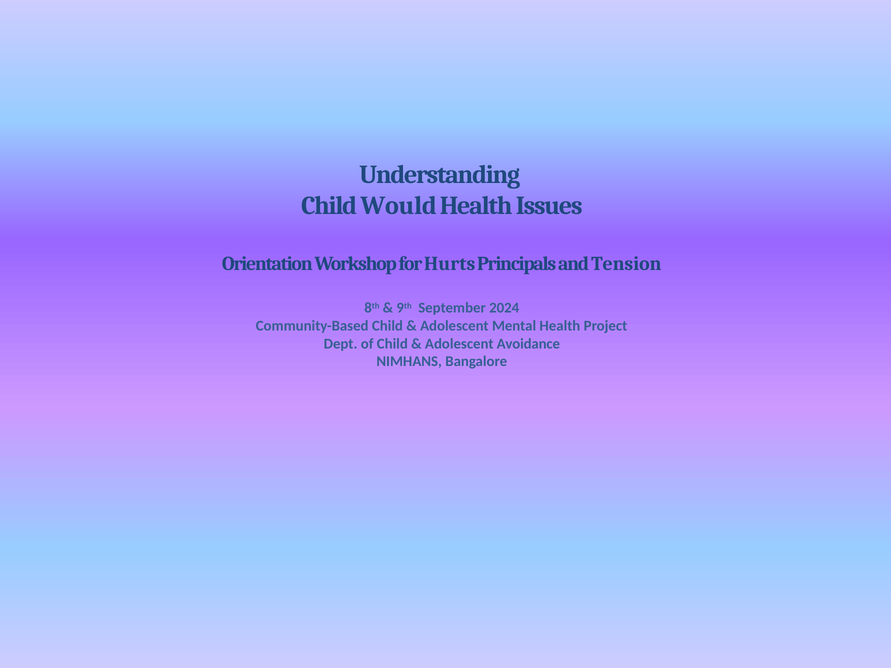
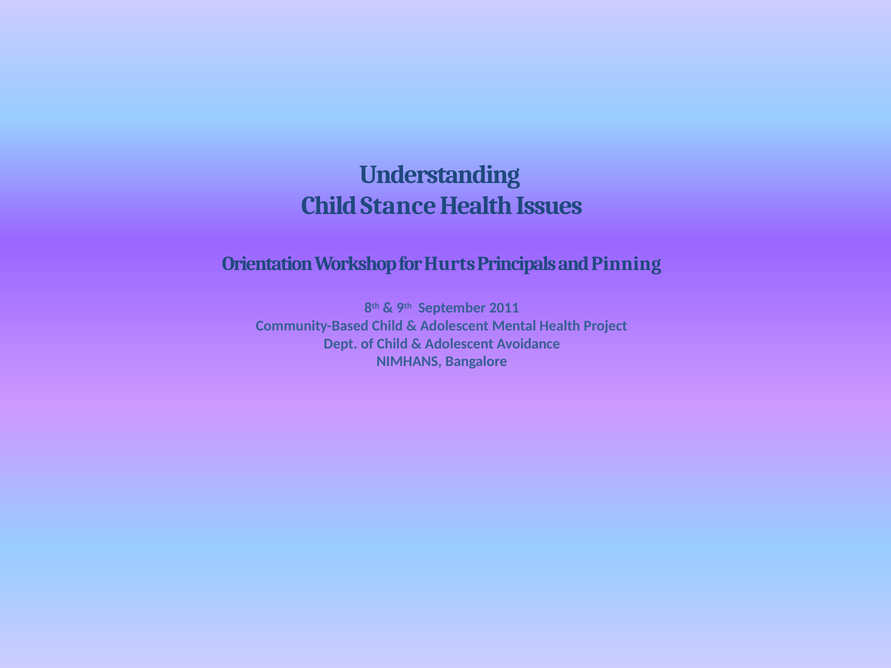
Would: Would -> Stance (398, 206)
Tension: Tension -> Pinning (626, 264)
2024: 2024 -> 2011 (504, 308)
